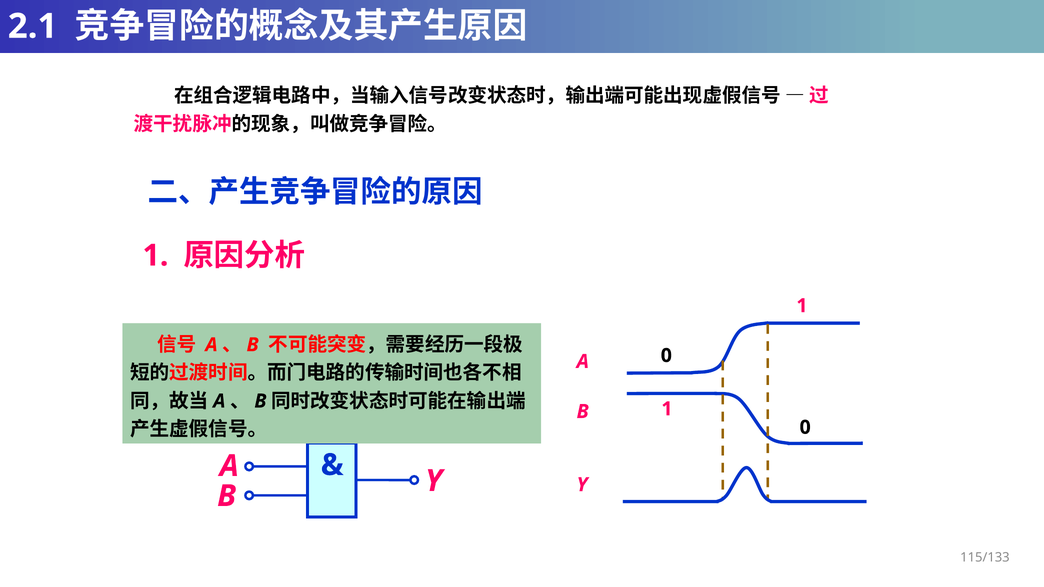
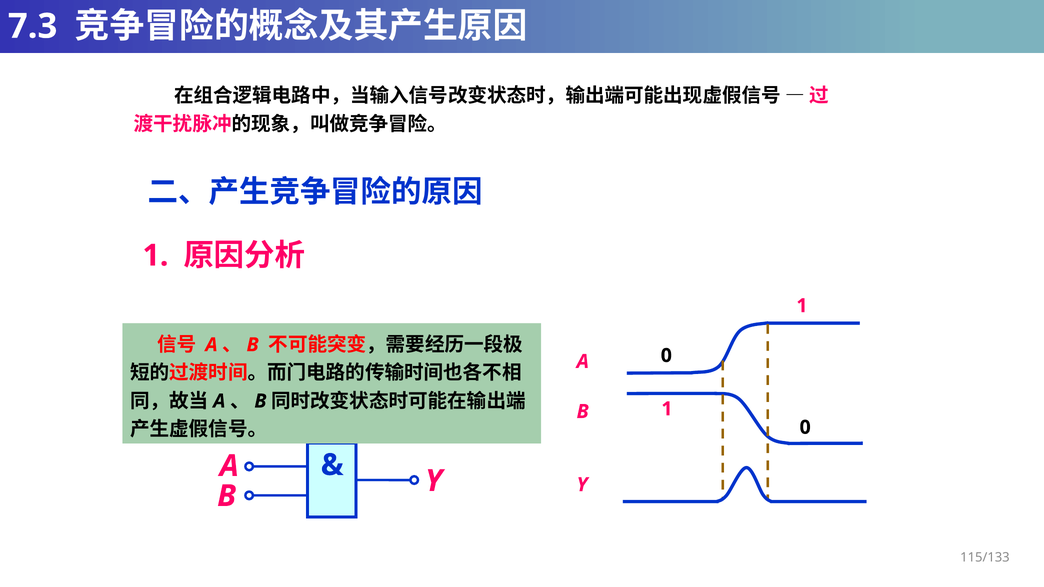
2.1: 2.1 -> 7.3 (33, 26)
